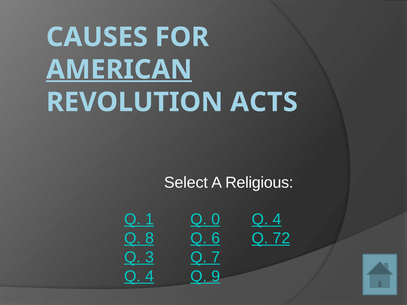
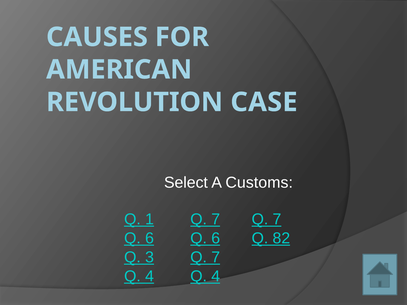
AMERICAN underline: present -> none (119, 70)
ACTS: ACTS -> CASE (264, 102)
Religious: Religious -> Customs (259, 183)
0: 0 -> 7 (216, 219)
4: 4 -> 7 (277, 219)
8: 8 -> 6 (150, 238)
72: 72 -> 82 (281, 238)
9: 9 -> 4 (216, 277)
